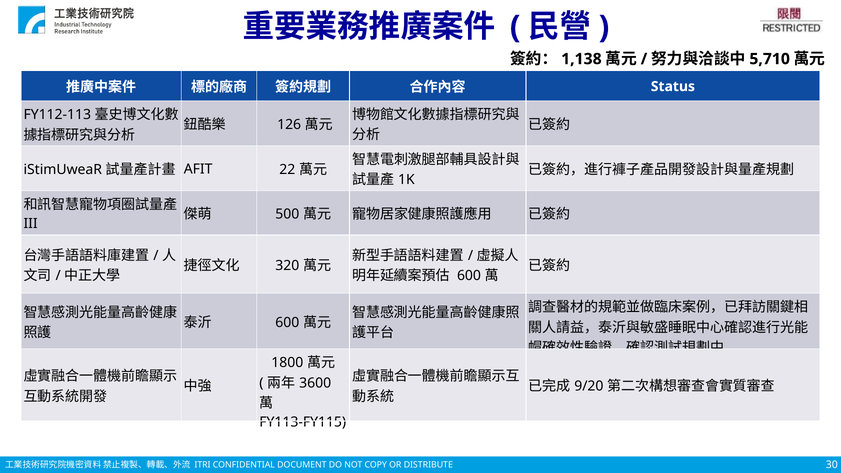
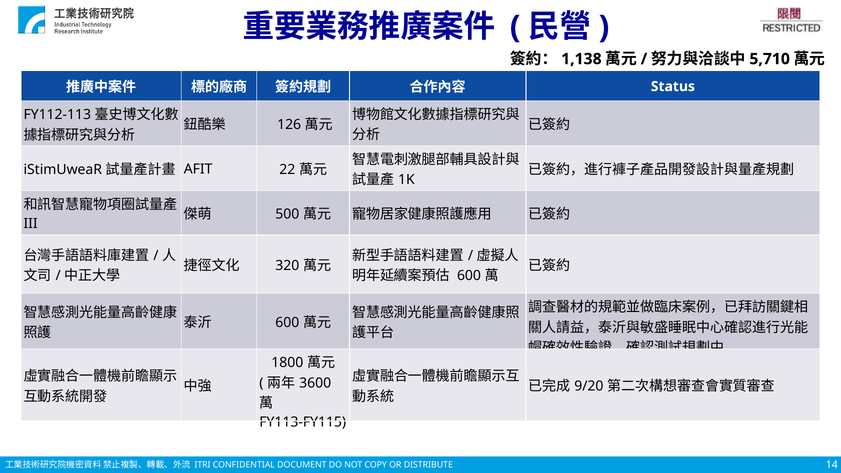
30: 30 -> 14 (832, 465)
